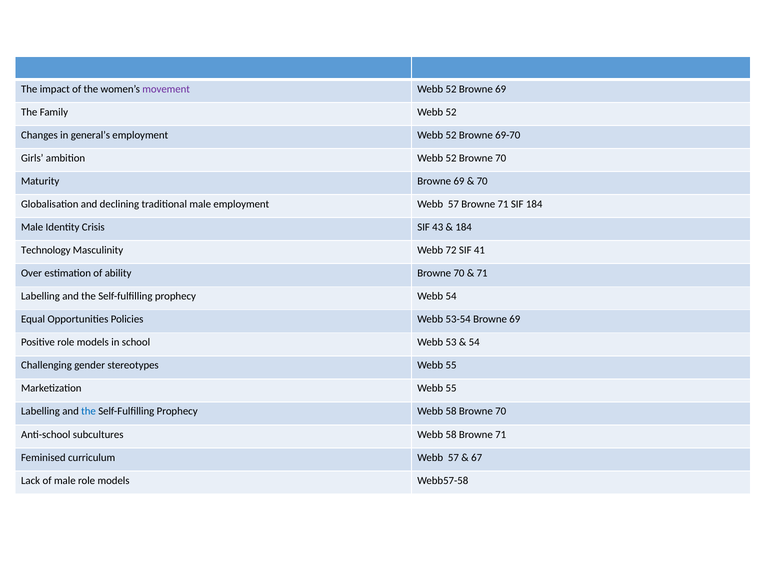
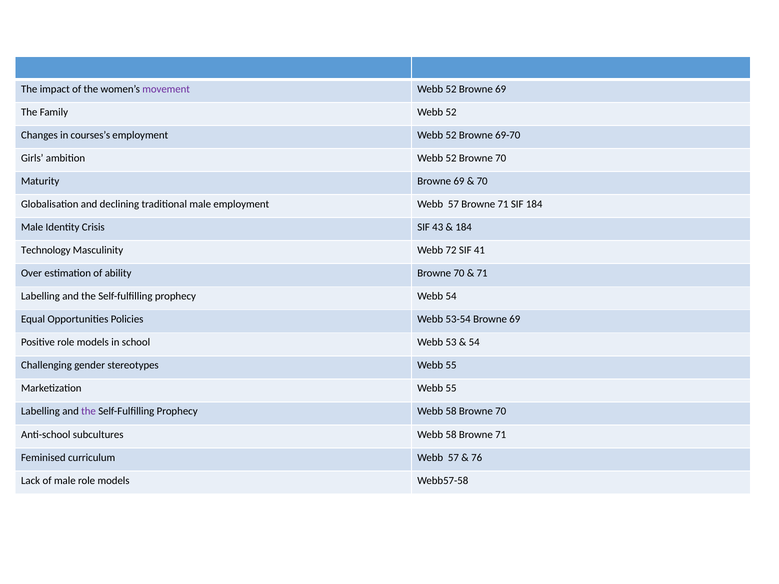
general’s: general’s -> courses’s (90, 135)
the colour: blue -> purple (89, 412)
67: 67 -> 76 (477, 458)
